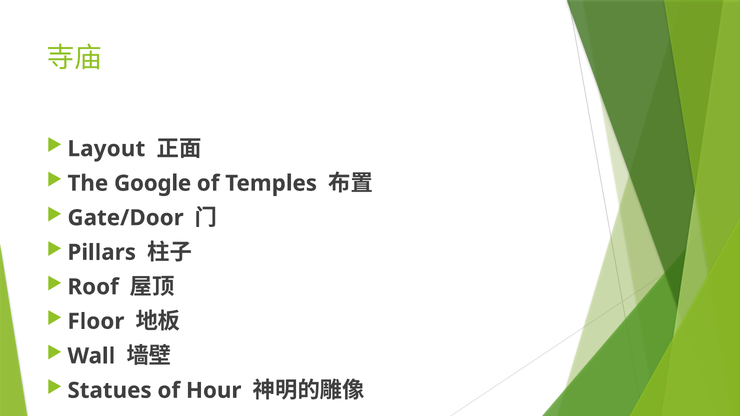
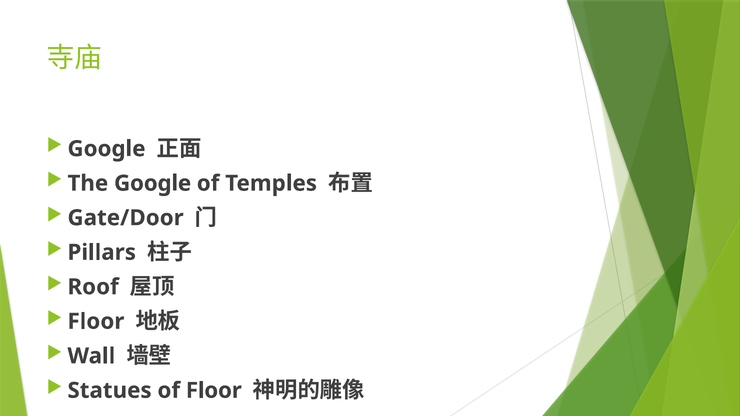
Layout: Layout -> Google (106, 149)
of Hour: Hour -> Floor (214, 391)
